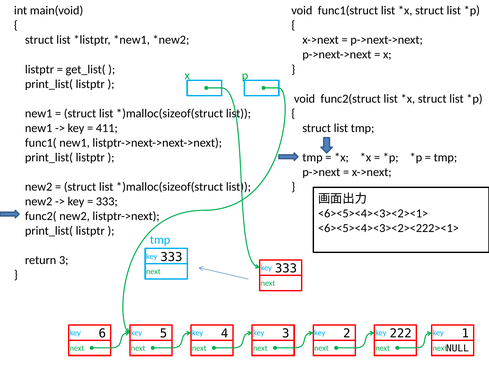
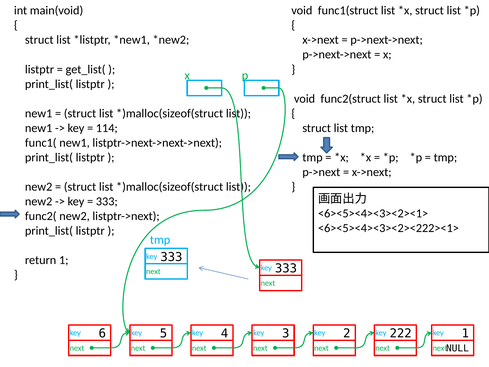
411: 411 -> 114 (107, 128)
return 3: 3 -> 1 (64, 260)
